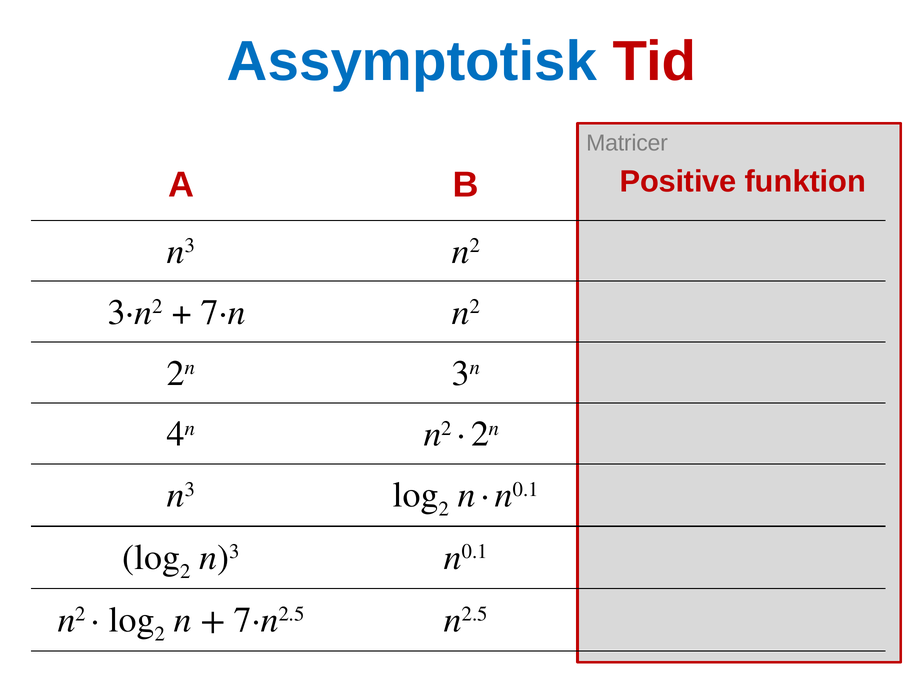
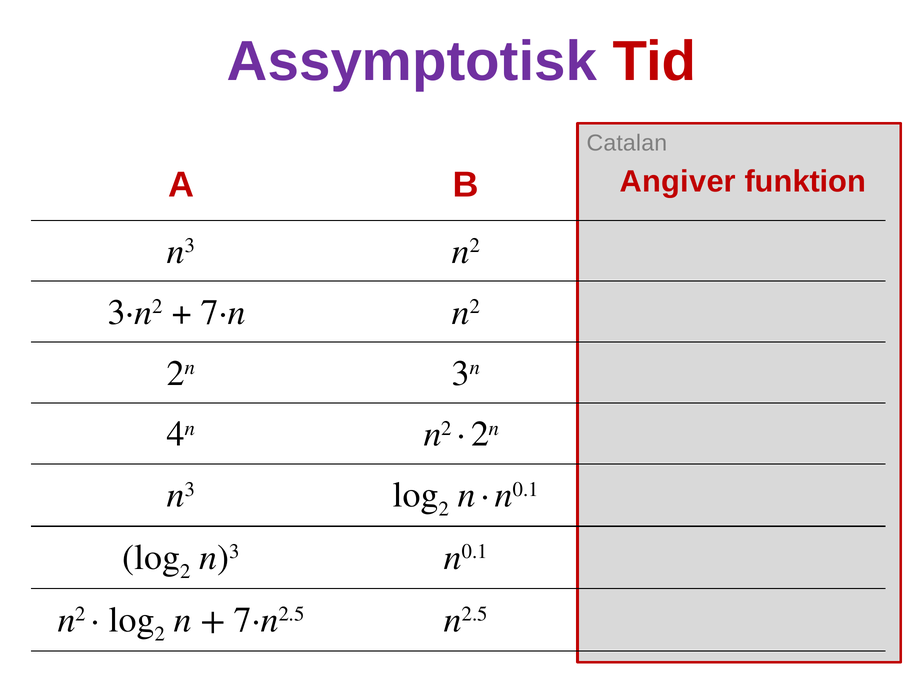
Assymptotisk colour: blue -> purple (412, 62)
Matricer: Matricer -> Catalan (627, 143)
Positive: Positive -> Angiver (678, 182)
